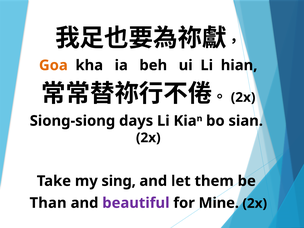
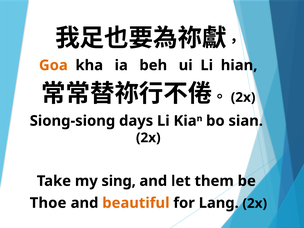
Than: Than -> Thoe (48, 203)
beautiful colour: purple -> orange (136, 203)
Mine: Mine -> Lang (219, 203)
